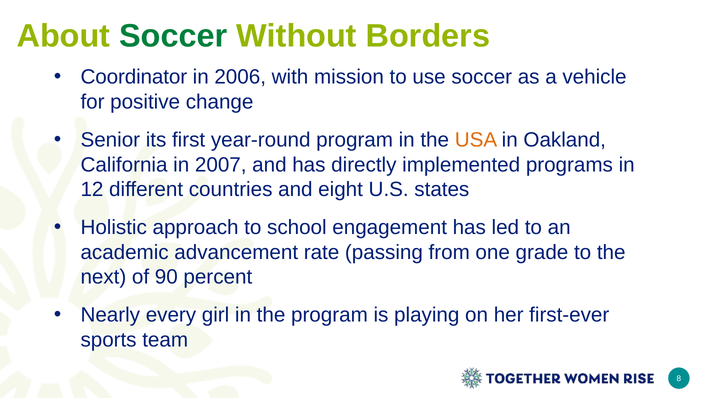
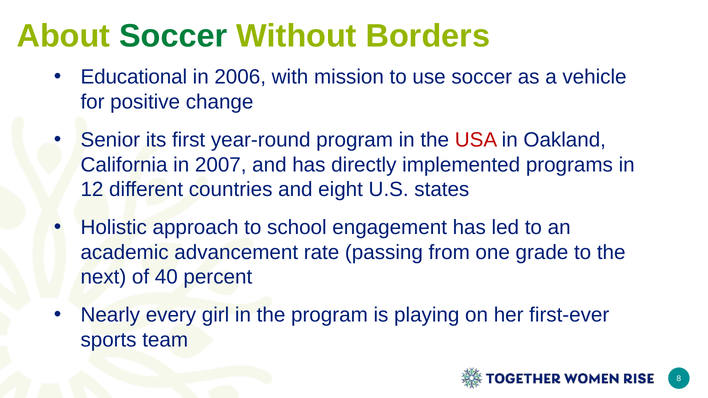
Coordinator: Coordinator -> Educational (134, 77)
USA colour: orange -> red (476, 140)
90: 90 -> 40 (166, 277)
